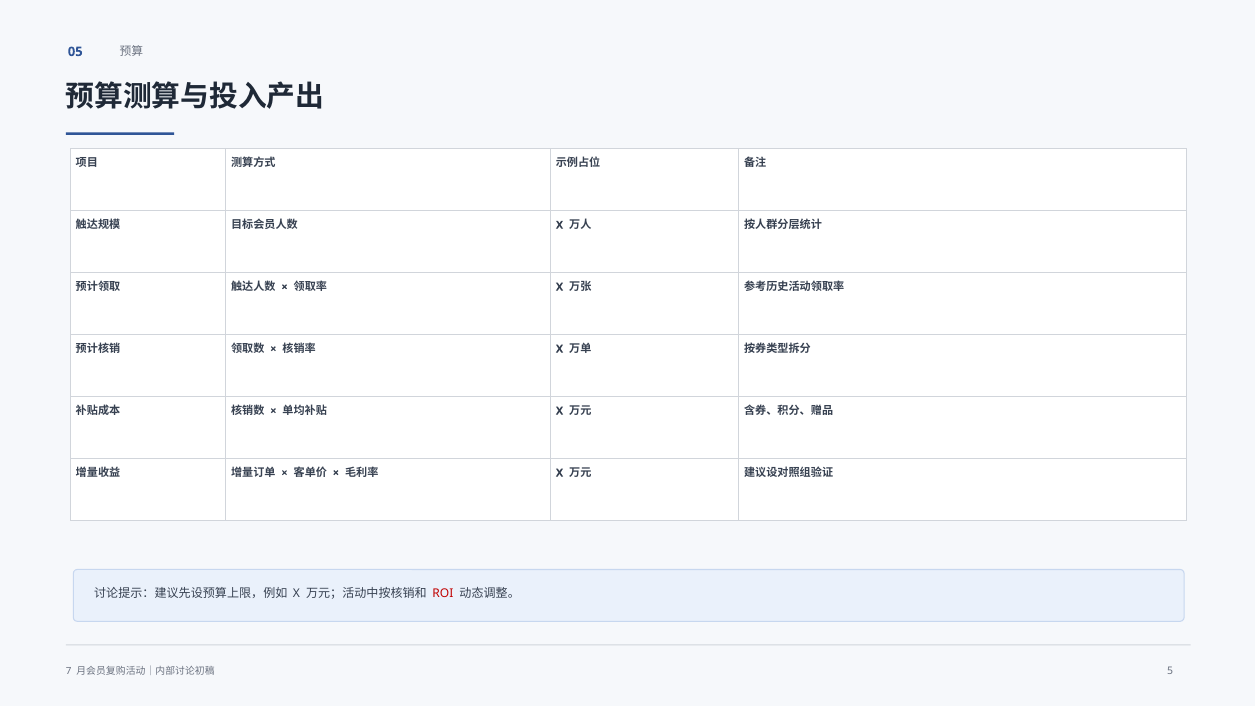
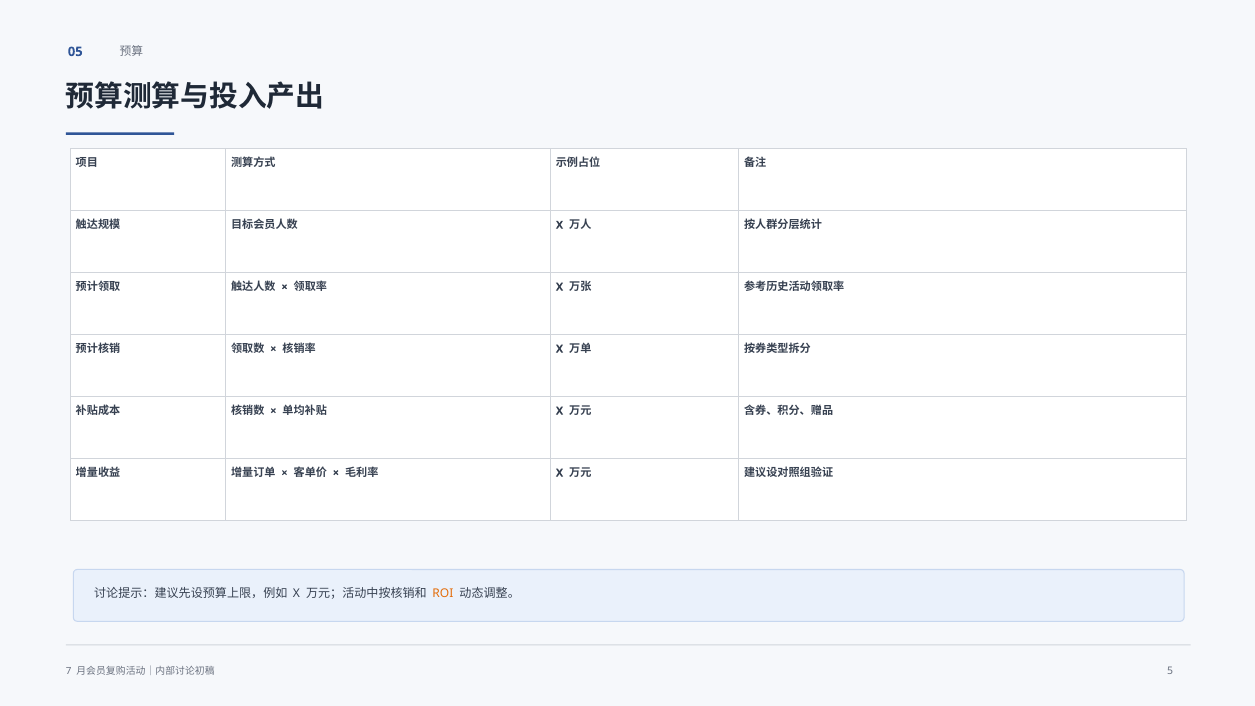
ROI colour: red -> orange (443, 594)
